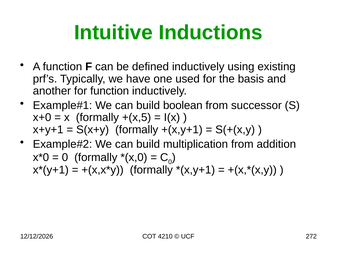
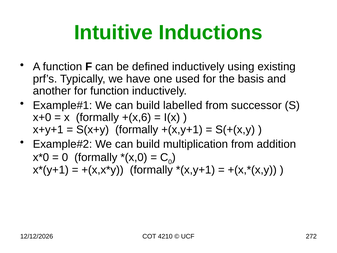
boolean: boolean -> labelled (183, 105)
+(x,5: +(x,5 -> +(x,6 (137, 117)
